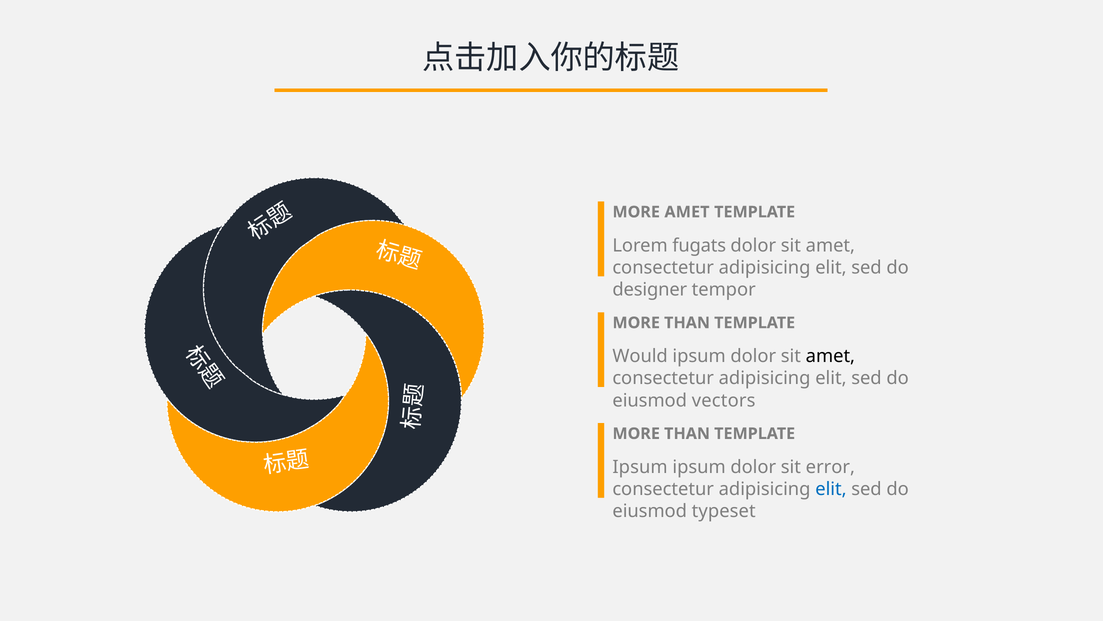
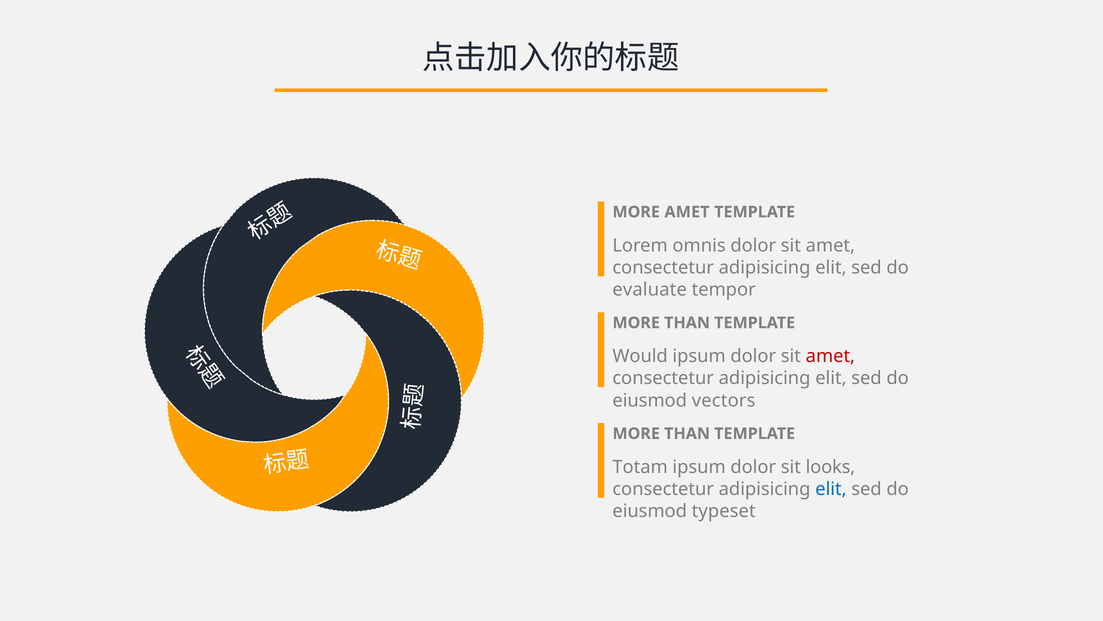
fugats: fugats -> omnis (699, 245)
designer: designer -> evaluate (650, 290)
amet colour: black -> red (830, 356)
Ipsum: Ipsum -> Totam (640, 467)
error: error -> looks (830, 467)
